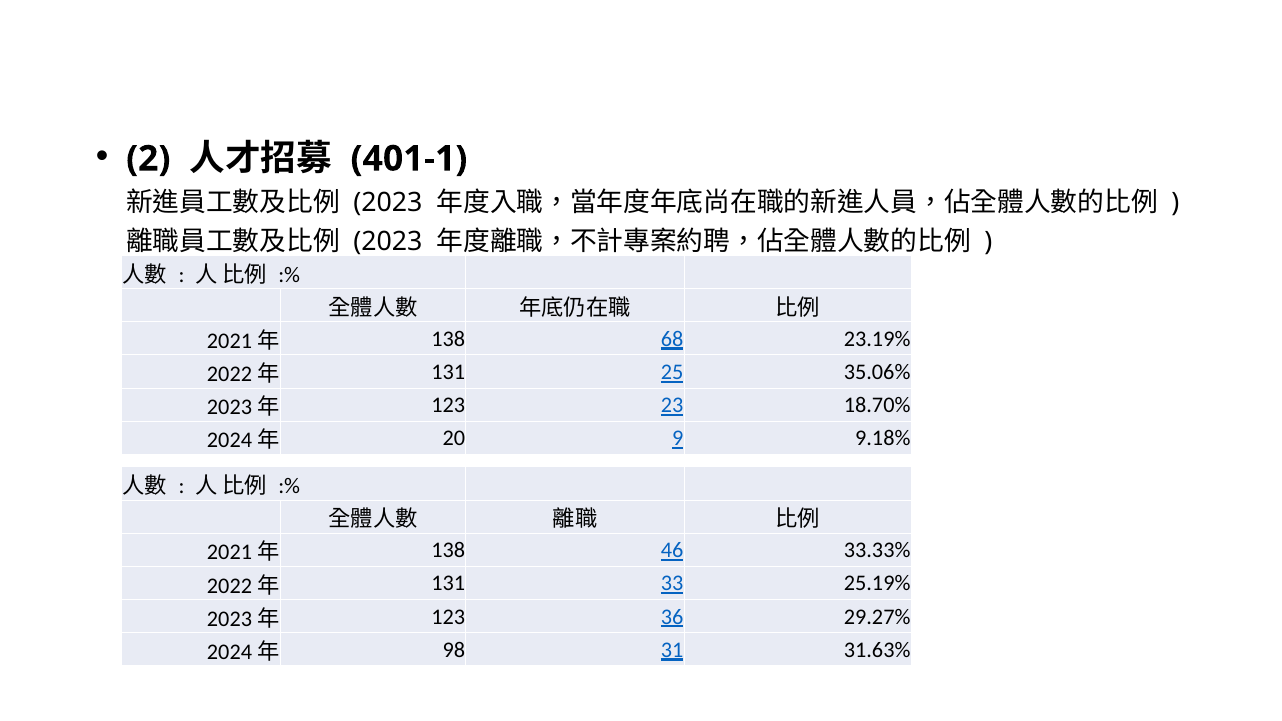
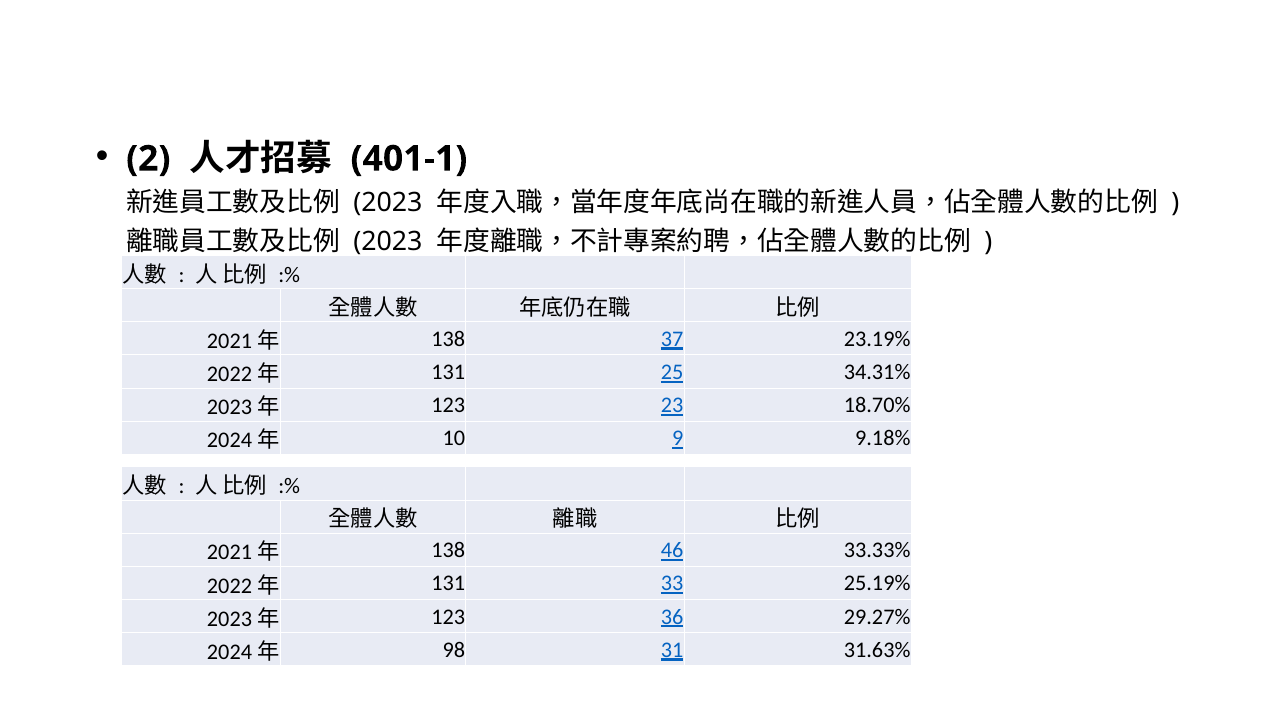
68: 68 -> 37 (672, 339)
35.06%: 35.06% -> 34.31% (877, 372)
20: 20 -> 10 (454, 438)
